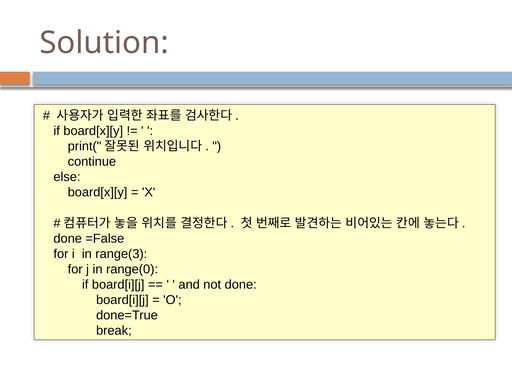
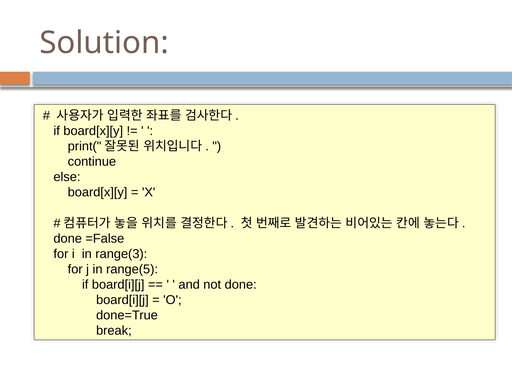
range(0: range(0 -> range(5 (132, 269)
